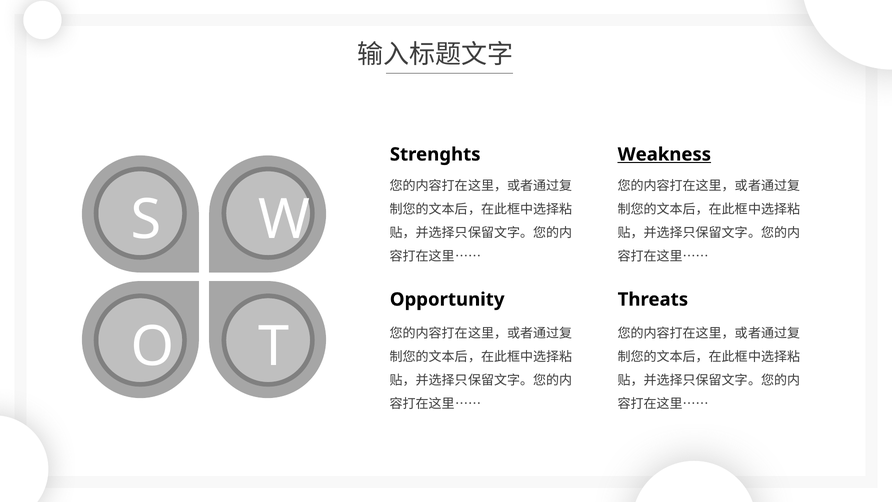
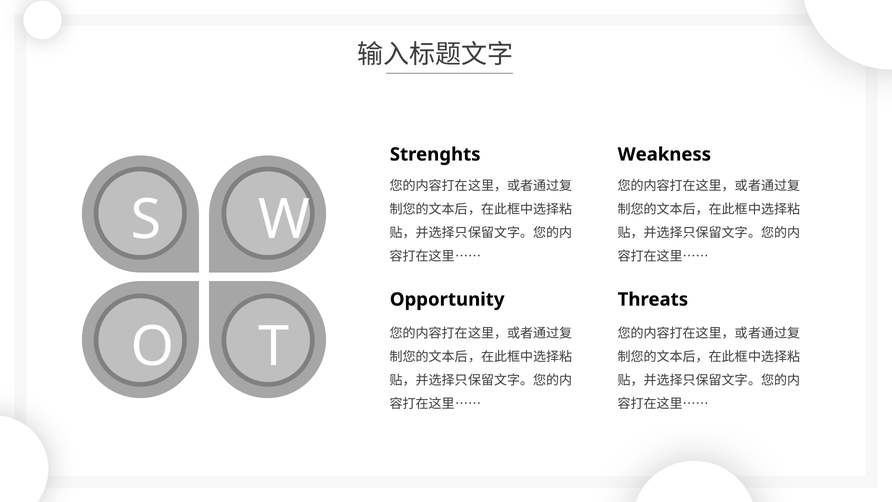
Weakness underline: present -> none (664, 154)
